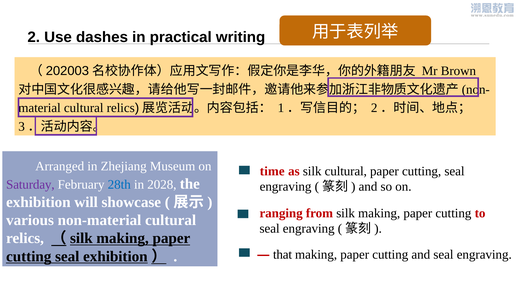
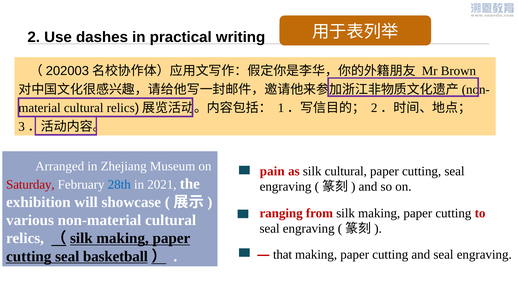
time: time -> pain (272, 171)
Saturday colour: purple -> red (30, 185)
2028: 2028 -> 2021 (162, 185)
seal exhibition: exhibition -> basketball (115, 257)
